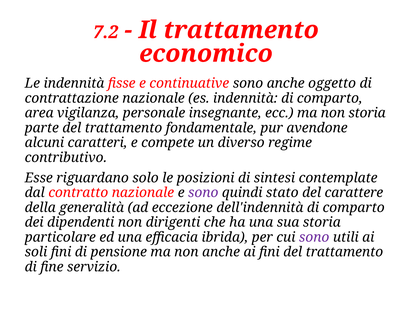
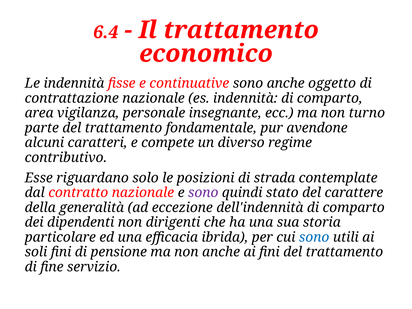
7.2: 7.2 -> 6.4 (106, 32)
non storia: storia -> turno (367, 113)
sintesi: sintesi -> strada (274, 178)
sono colour: purple -> blue (314, 237)
